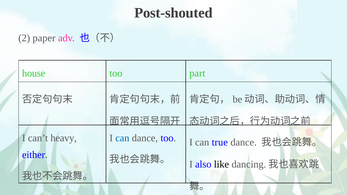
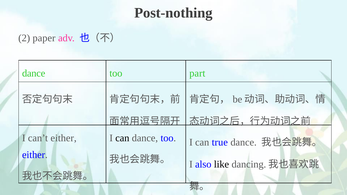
Post-shouted: Post-shouted -> Post-nothing (173, 13)
house: house -> dance (34, 73)
can’t heavy: heavy -> either (64, 138)
can colour: blue -> black (122, 138)
